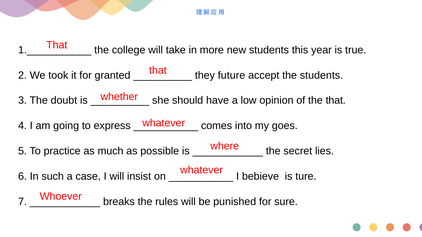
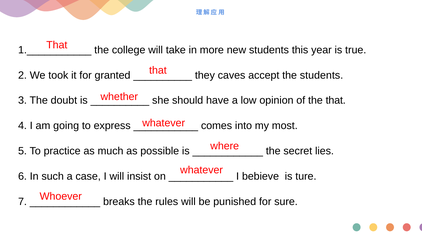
future: future -> caves (232, 75)
goes: goes -> most (285, 126)
